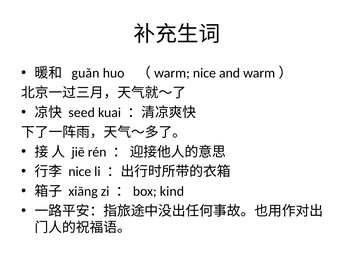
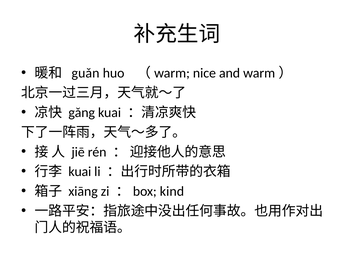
seed: seed -> gǎng (82, 112)
nice: nice -> kuai (80, 171)
